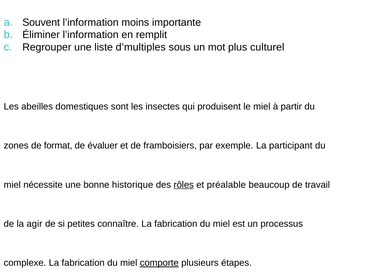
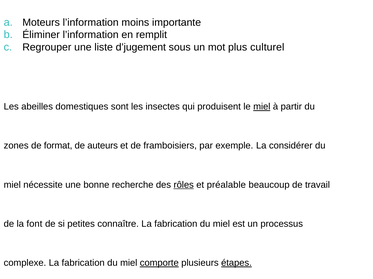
Souvent: Souvent -> Moteurs (41, 22)
d’multiples: d’multiples -> d’jugement (141, 47)
miel underline: none -> present (262, 107)
évaluer: évaluer -> auteurs (103, 146)
participant: participant -> considérer (291, 146)
historique: historique -> recherche (133, 185)
agir: agir -> font (34, 224)
étapes underline: none -> present (236, 264)
